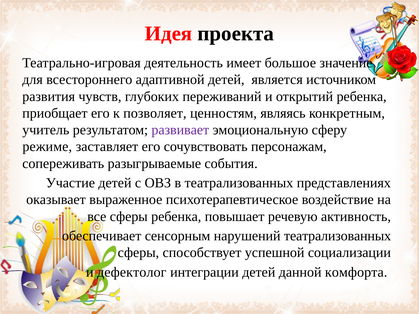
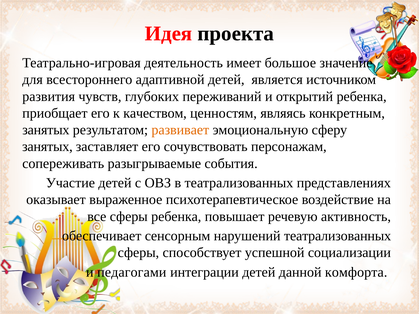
позволяет: позволяет -> качеством (155, 113)
учитель: учитель -> занятых (46, 130)
развивает colour: purple -> orange (180, 130)
режиме: режиме -> занятых (47, 147)
дефектолог: дефектолог -> педагогами (132, 272)
